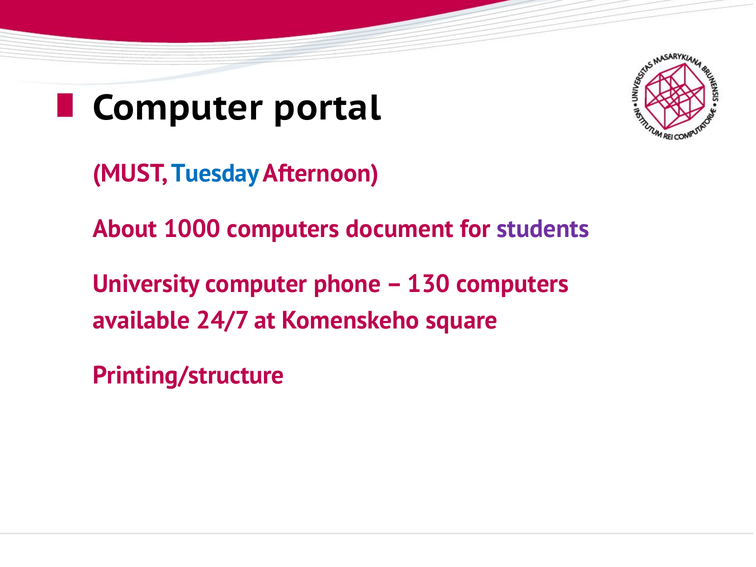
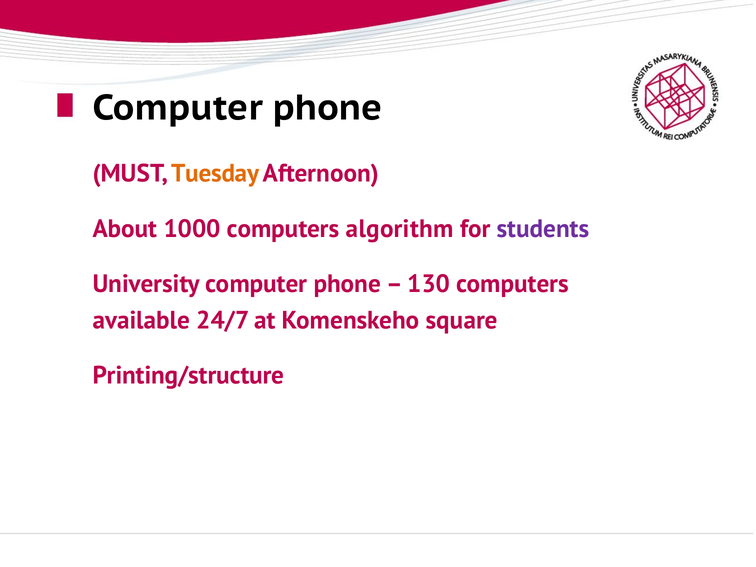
portal: portal -> phone (328, 108)
Tuesday colour: blue -> orange (215, 174)
document: document -> algorithm (400, 229)
